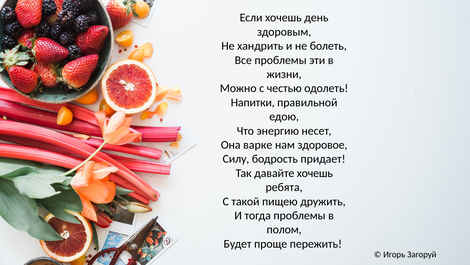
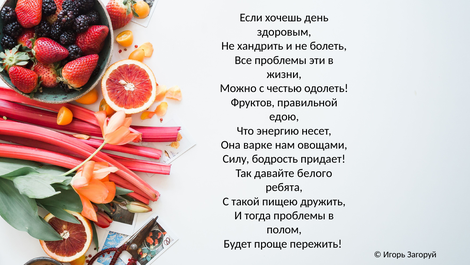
Напитки: Напитки -> Фруктов (253, 102)
здоровое: здоровое -> овощами (322, 145)
давайте хочешь: хочешь -> белого (315, 173)
